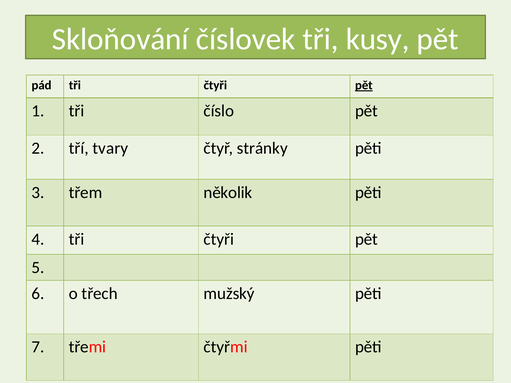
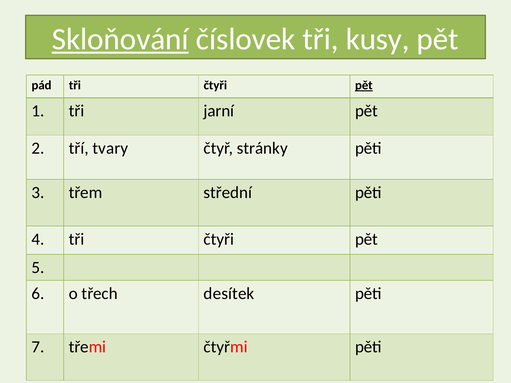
Skloňování underline: none -> present (120, 39)
číslo: číslo -> jarní (219, 111)
několik: několik -> střední (228, 193)
mužský: mužský -> desítek (229, 294)
